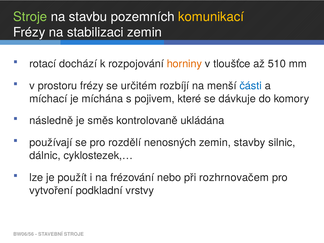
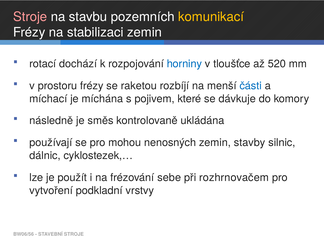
Stroje colour: light green -> pink (30, 17)
horniny colour: orange -> blue (184, 64)
510: 510 -> 520 (277, 64)
určitém: určitém -> raketou (139, 86)
rozdělí: rozdělí -> mohou (125, 143)
nebo: nebo -> sebe (169, 178)
